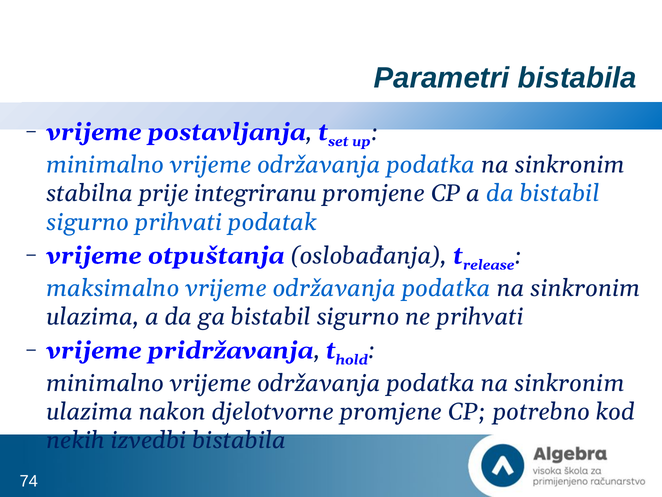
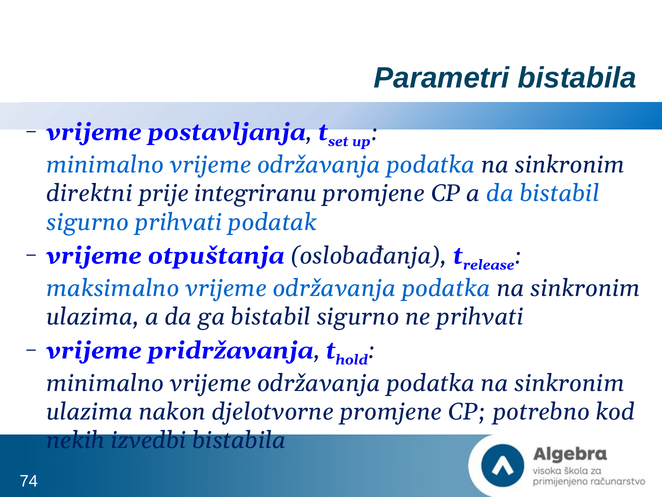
stabilna: stabilna -> direktni (89, 193)
